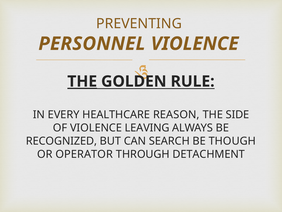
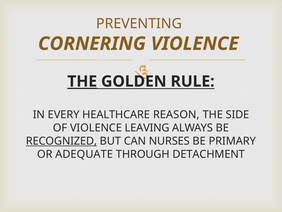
PERSONNEL: PERSONNEL -> CORNERING (92, 44)
RECOGNIZED underline: none -> present (61, 141)
SEARCH: SEARCH -> NURSES (169, 141)
THOUGH: THOUGH -> PRIMARY (232, 141)
OPERATOR: OPERATOR -> ADEQUATE (84, 154)
